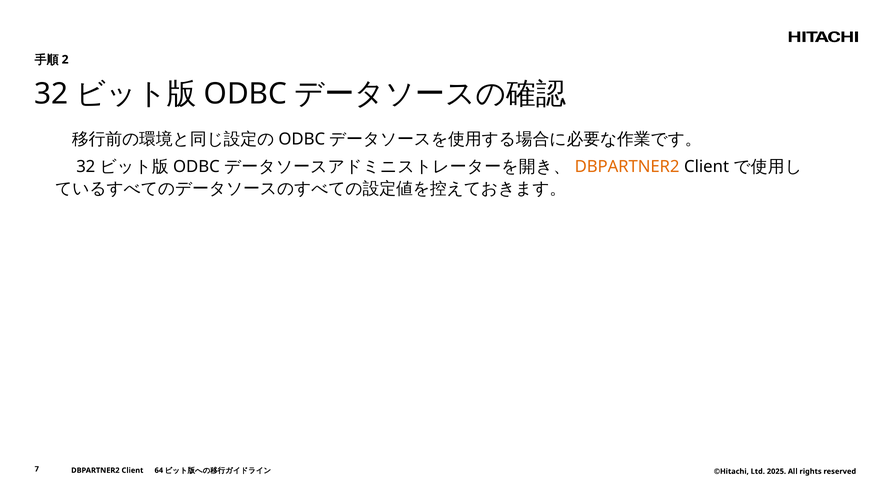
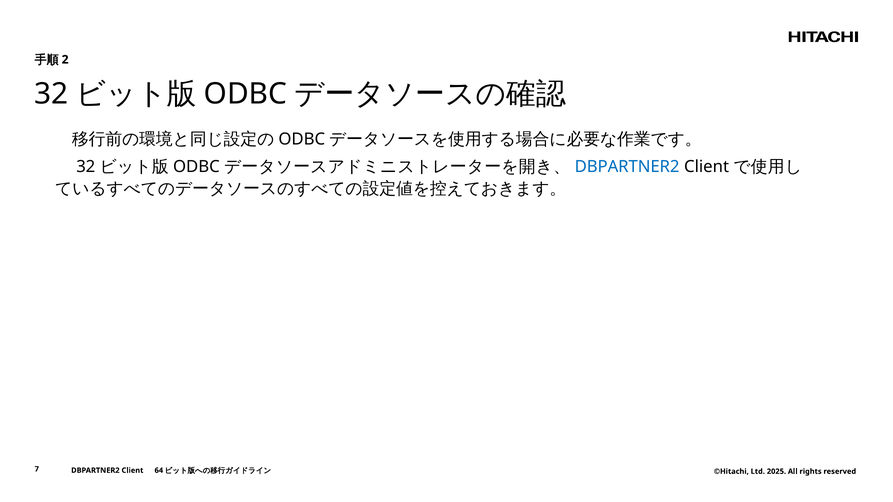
DBPARTNER2 colour: orange -> blue (627, 167)
